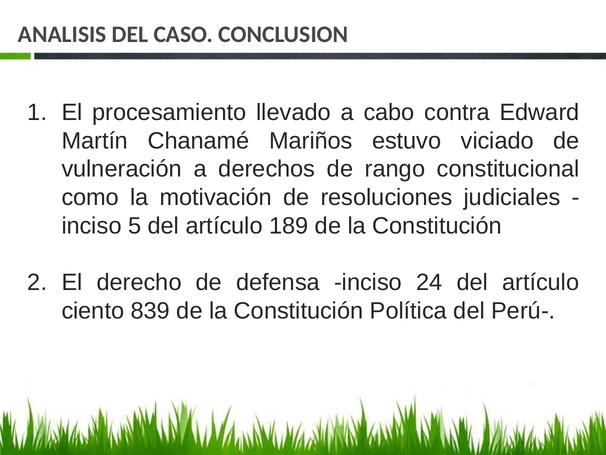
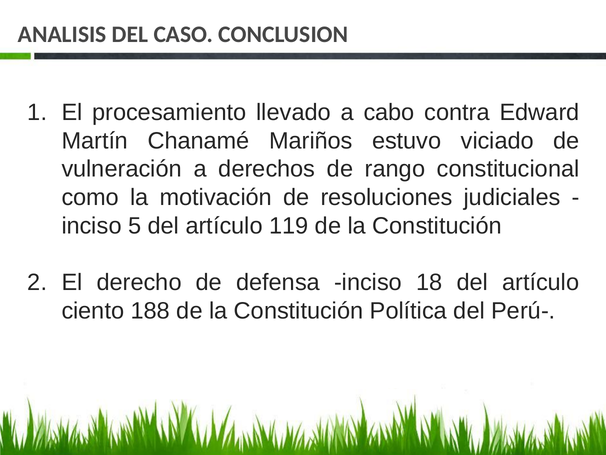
189: 189 -> 119 (289, 226)
24: 24 -> 18 (429, 282)
839: 839 -> 188 (150, 310)
